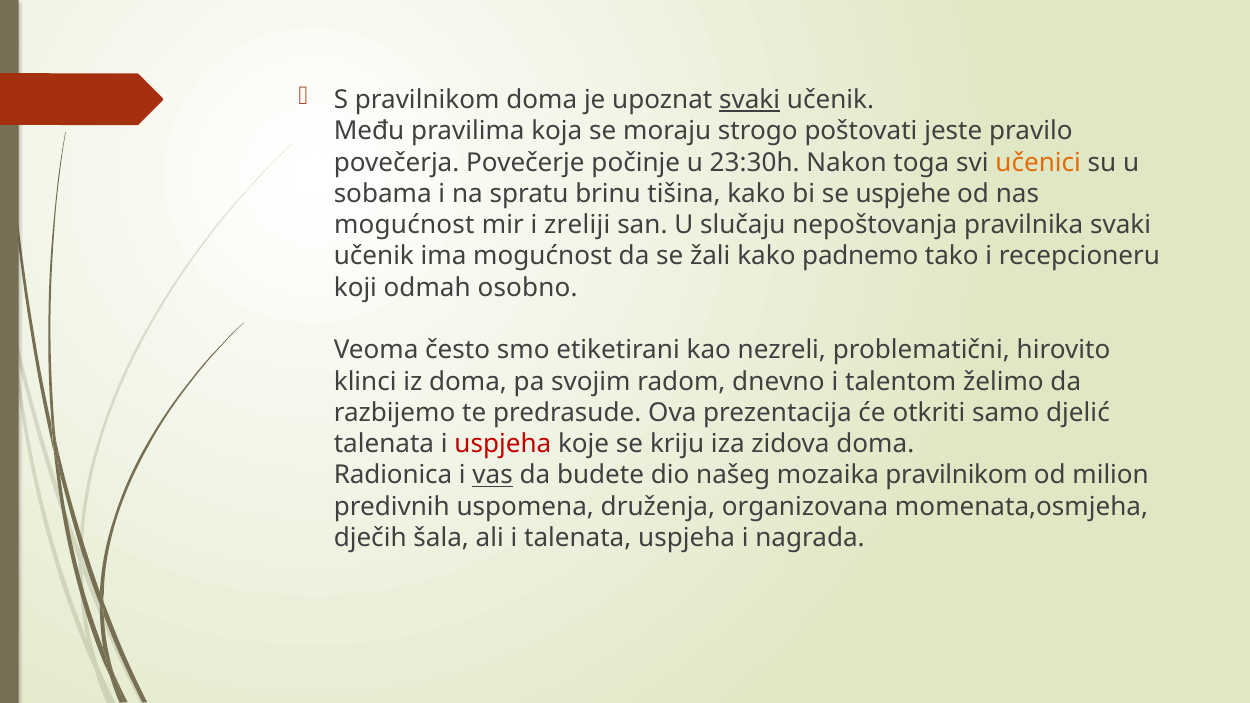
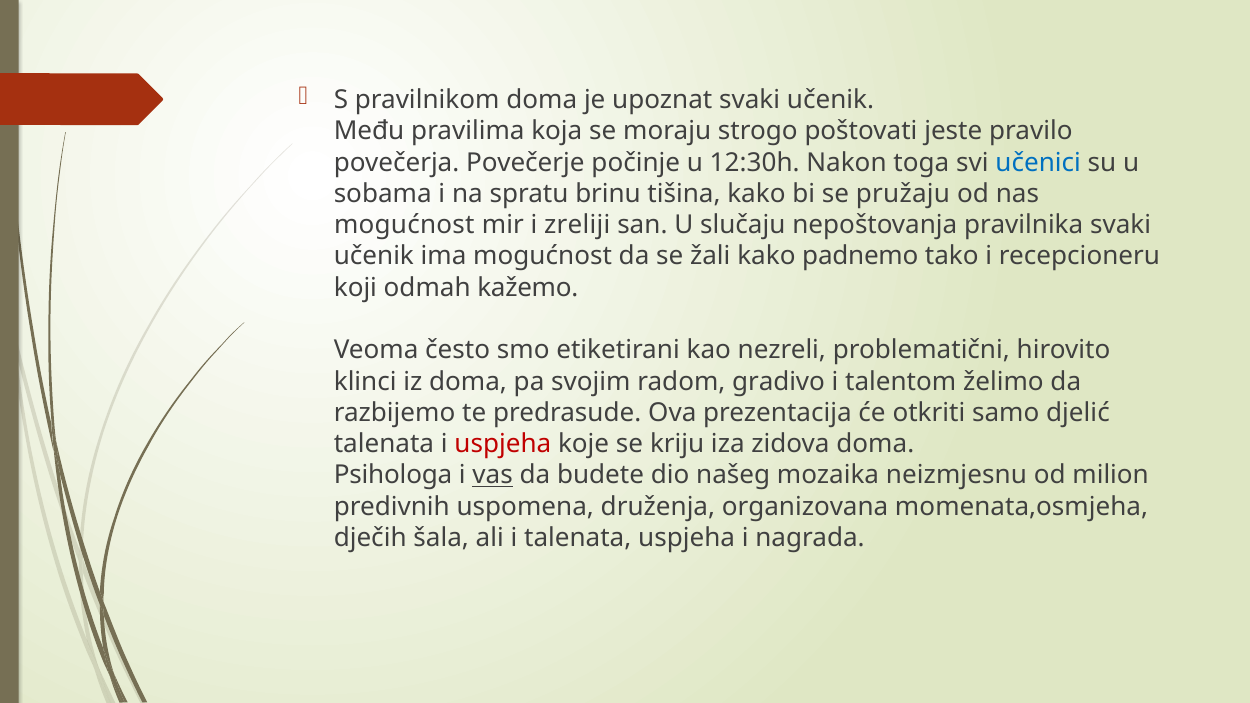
svaki underline: present -> none (750, 100)
23:30h: 23:30h -> 12:30h (755, 162)
učenici colour: orange -> blue (1038, 162)
uspjehe: uspjehe -> pružaju (903, 194)
osobno: osobno -> kažemo (528, 288)
dnevno: dnevno -> gradivo (779, 382)
Radionica: Radionica -> Psihologa (393, 475)
mozaika pravilnikom: pravilnikom -> neizmjesnu (956, 475)
